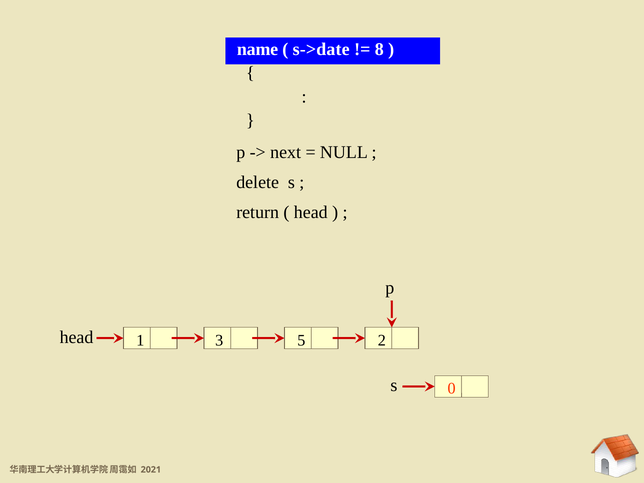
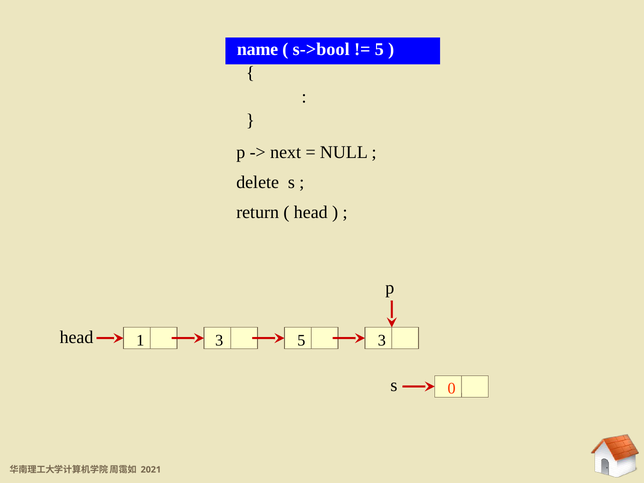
s->date: s->date -> s->bool (321, 49)
8: 8 -> 5 (379, 49)
5 2: 2 -> 3 (382, 340)
